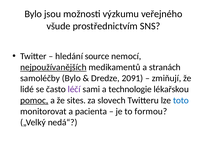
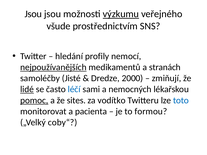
Bylo: Bylo -> Jsou (33, 14)
výzkumu underline: none -> present (121, 14)
source: source -> profily (97, 56)
samoléčby Bylo: Bylo -> Jisté (71, 78)
2091: 2091 -> 2000 (132, 78)
lidé underline: none -> present (27, 89)
léčí colour: purple -> blue (74, 89)
technologie: technologie -> nemocných (130, 89)
slovech: slovech -> vodítko (112, 100)
nedá“: nedá“ -> coby“ (63, 123)
